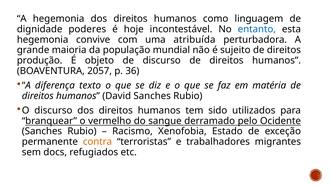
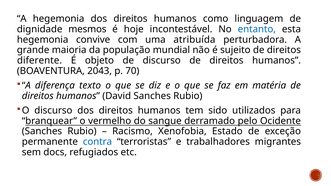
poderes: poderes -> mesmos (87, 29)
produção: produção -> diferente (40, 61)
2057: 2057 -> 2043 (100, 71)
36: 36 -> 70 (132, 71)
contra colour: orange -> blue (97, 142)
